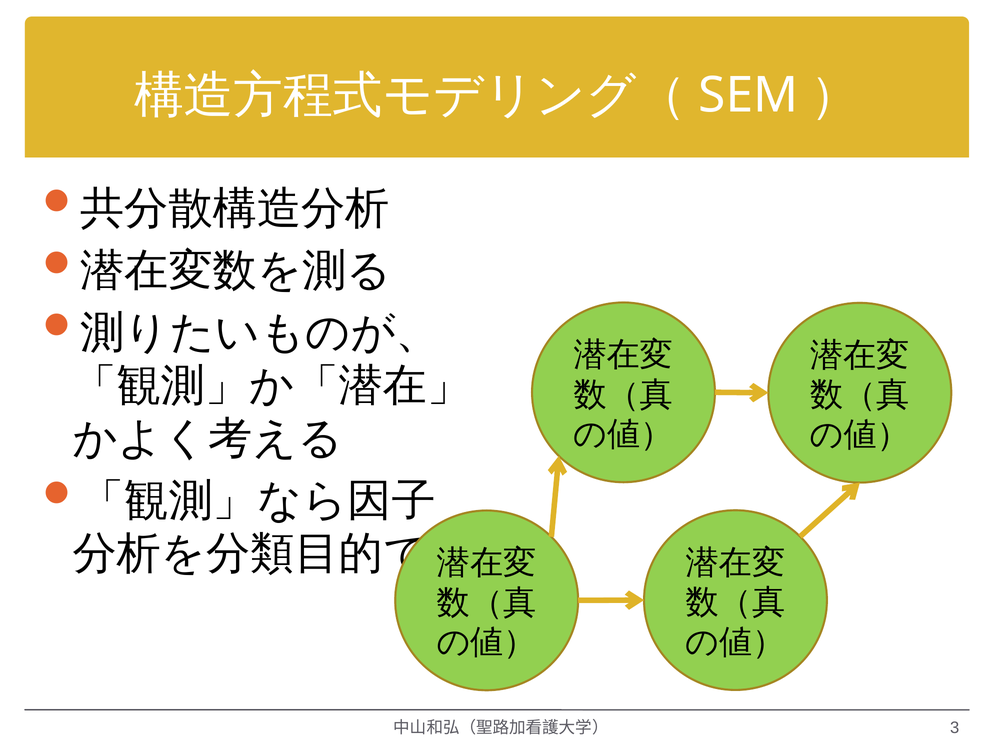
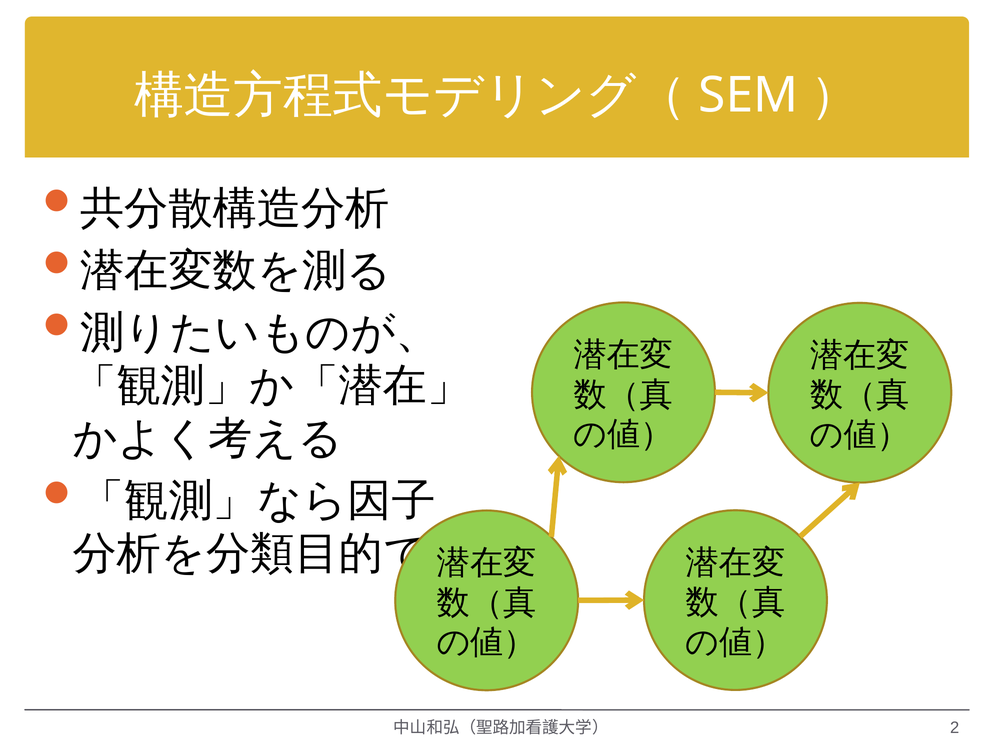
3: 3 -> 2 (955, 727)
